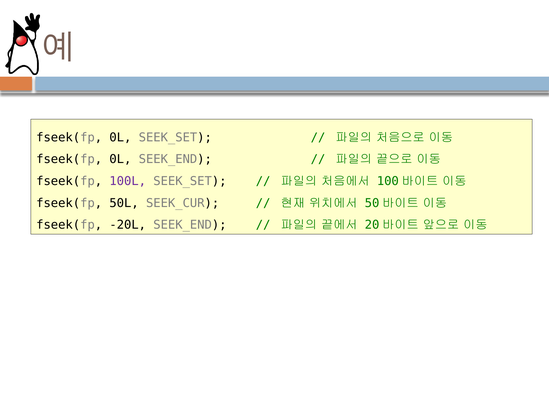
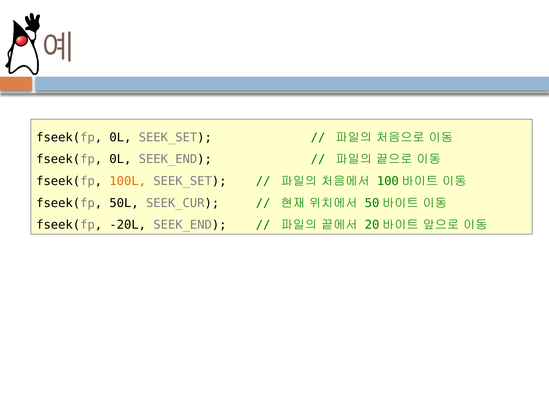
100L colour: purple -> orange (128, 181)
